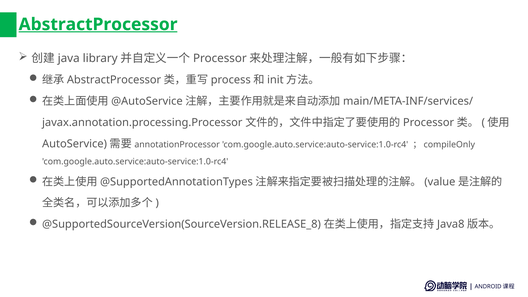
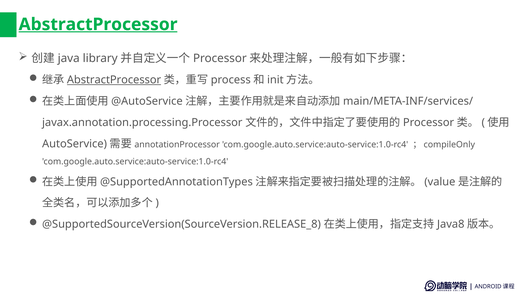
AbstractProcessor underline: none -> present (114, 80)
